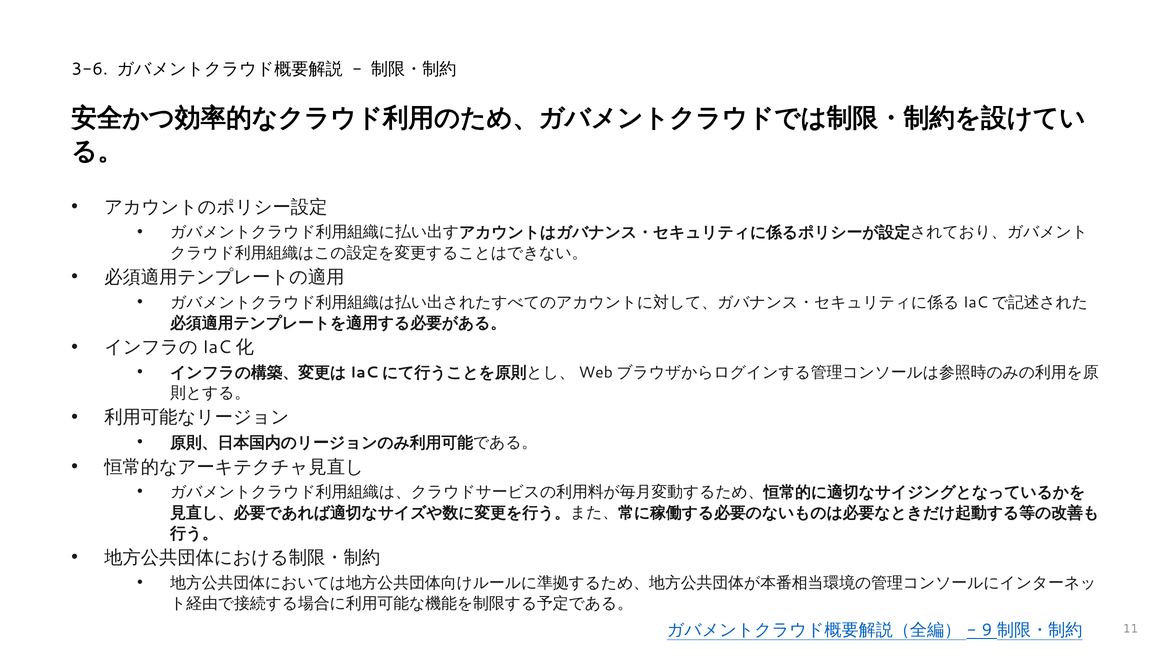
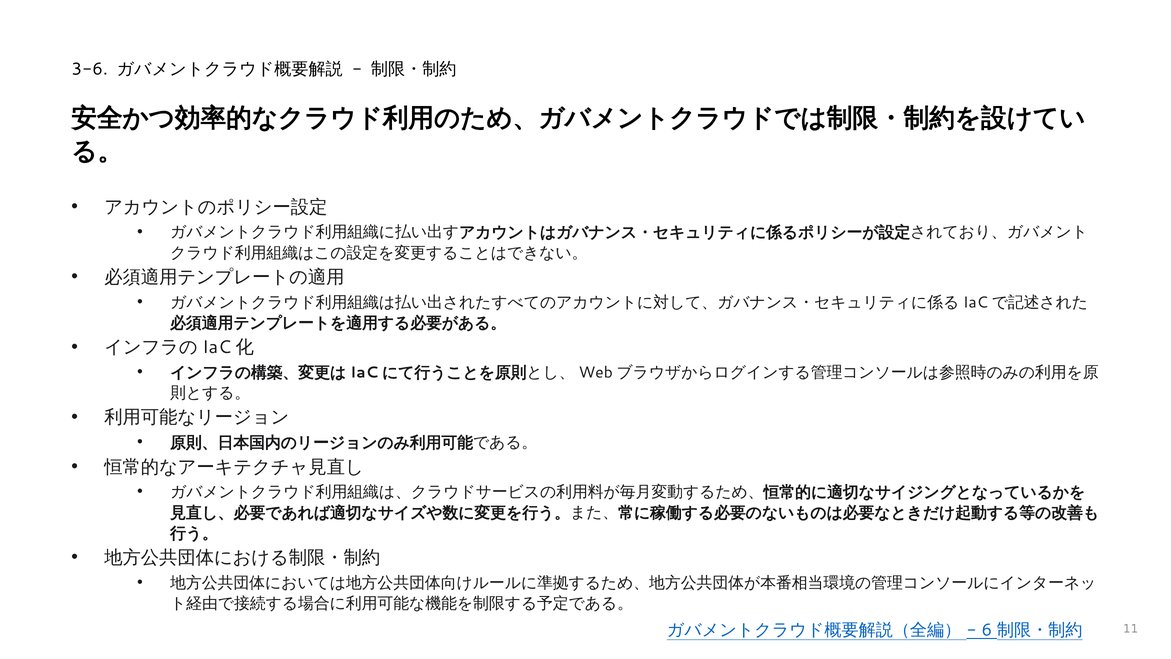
9: 9 -> 6 (987, 630)
